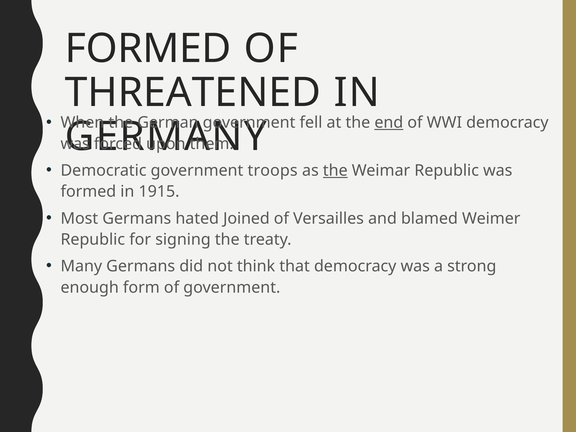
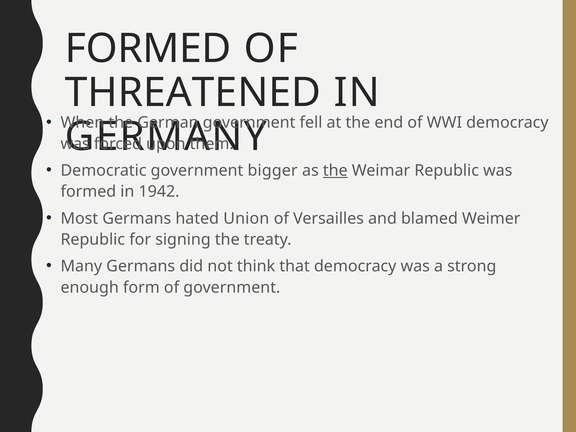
end underline: present -> none (389, 123)
troops: troops -> bigger (273, 171)
1915: 1915 -> 1942 (159, 192)
Joined: Joined -> Union (246, 218)
